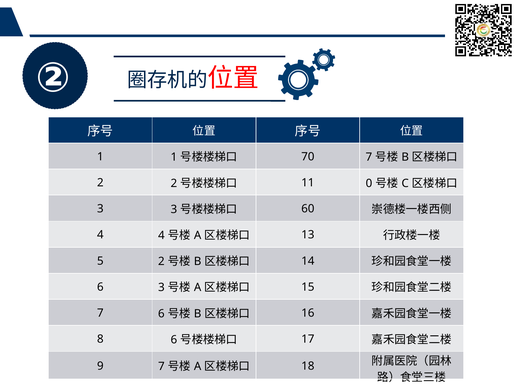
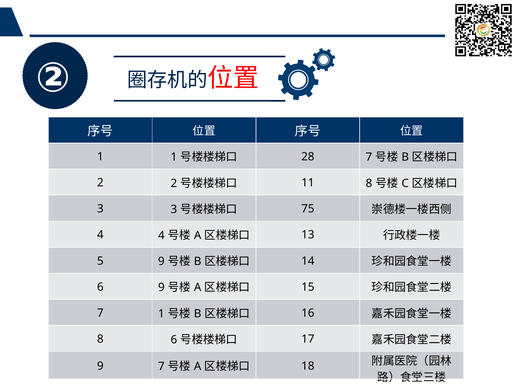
70: 70 -> 28 (308, 157)
11 0: 0 -> 8 (369, 183)
60: 60 -> 75 (308, 209)
5 2: 2 -> 9 (161, 261)
6 3: 3 -> 9 (161, 287)
7 6: 6 -> 1 (161, 314)
